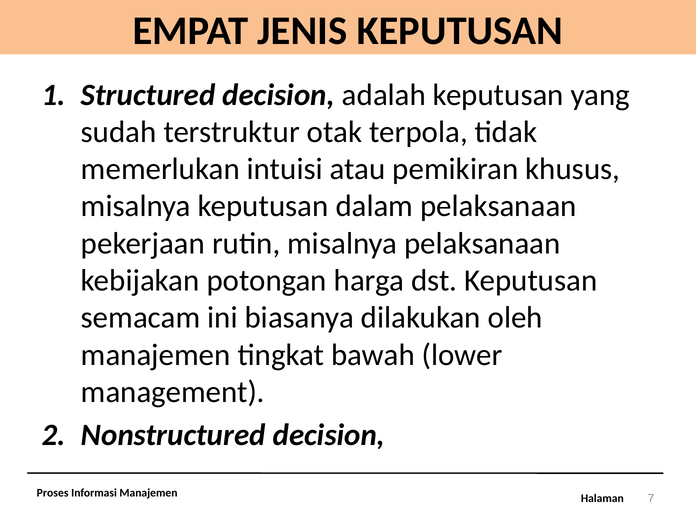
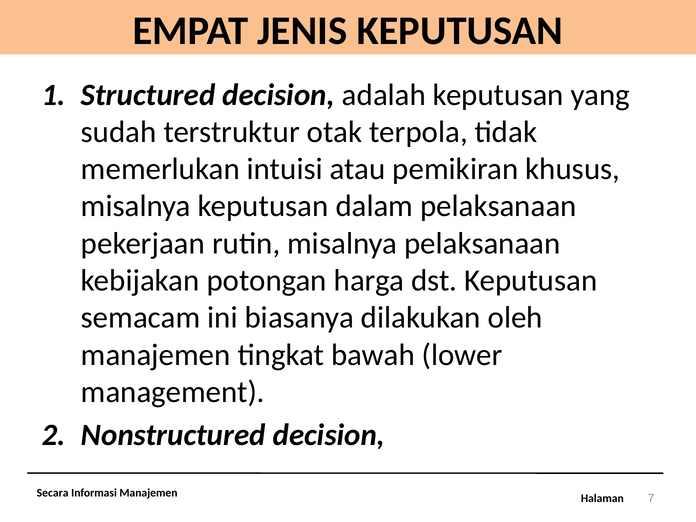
Proses: Proses -> Secara (53, 493)
